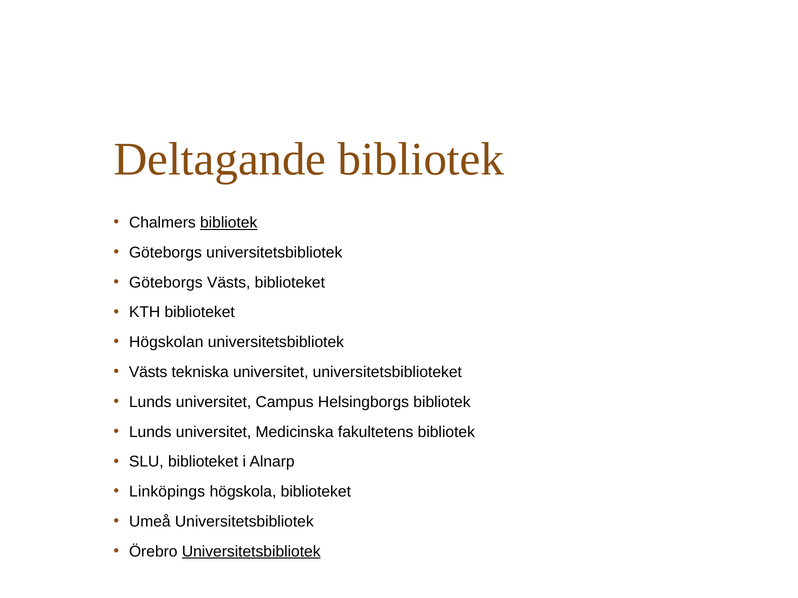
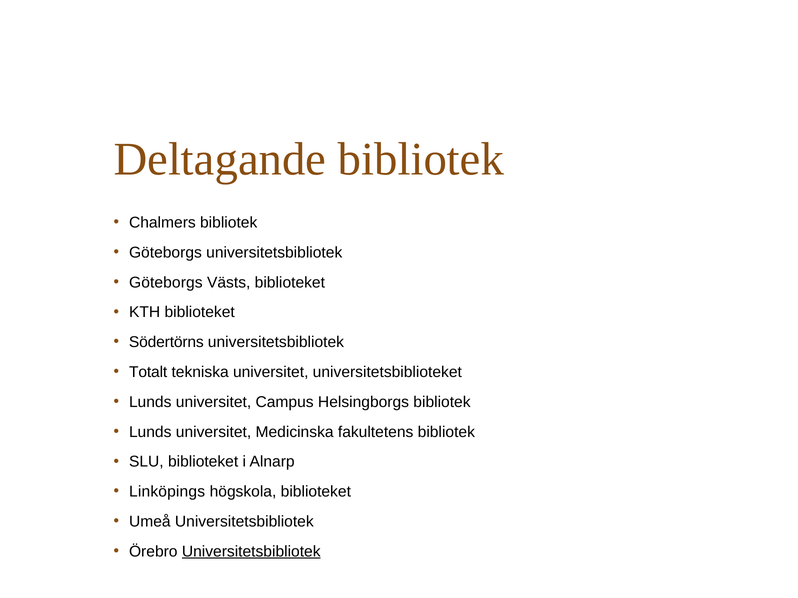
bibliotek underline: present -> none (229, 223)
Högskolan: Högskolan -> Södertörns (166, 343)
Västs: Västs -> Totalt (148, 372)
